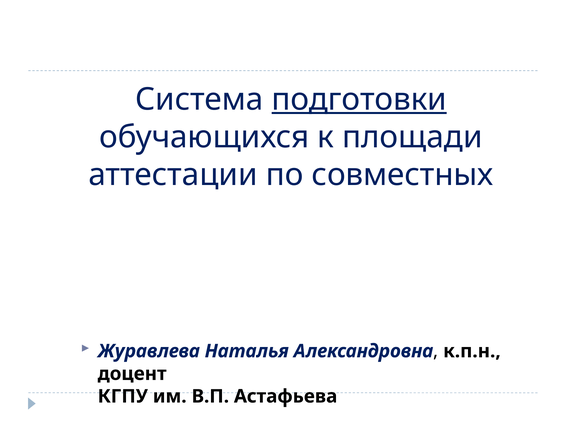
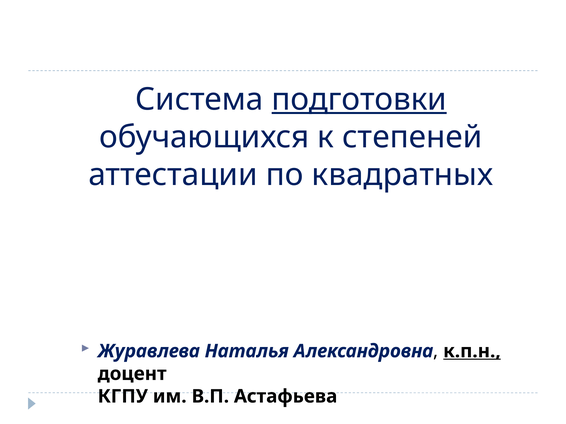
площади: площади -> степеней (412, 137)
совместных: совместных -> квадратных (402, 175)
к.п.н underline: none -> present (472, 352)
